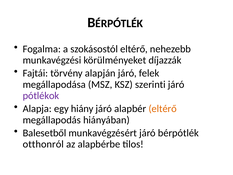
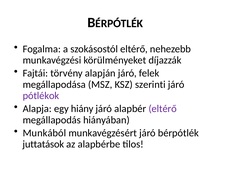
eltérő colour: orange -> purple (163, 109)
Balesetből: Balesetből -> Munkából (44, 133)
otthonról: otthonról -> juttatások (43, 144)
